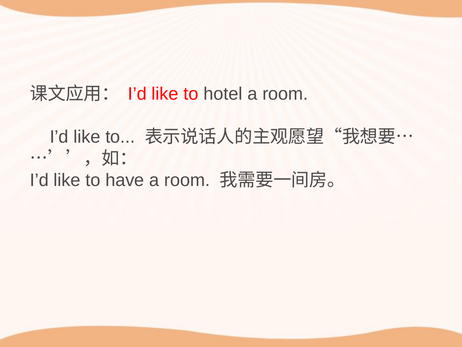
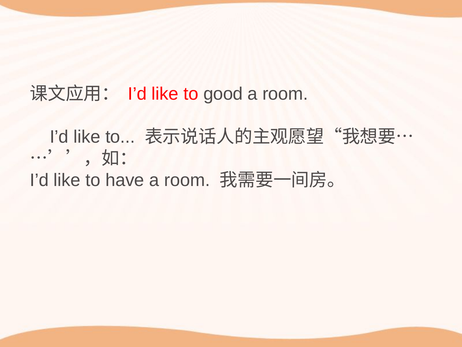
hotel: hotel -> good (223, 94)
